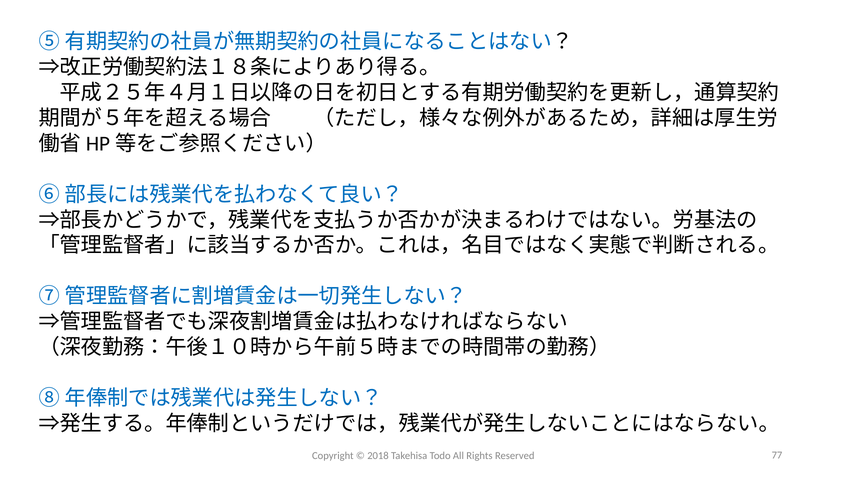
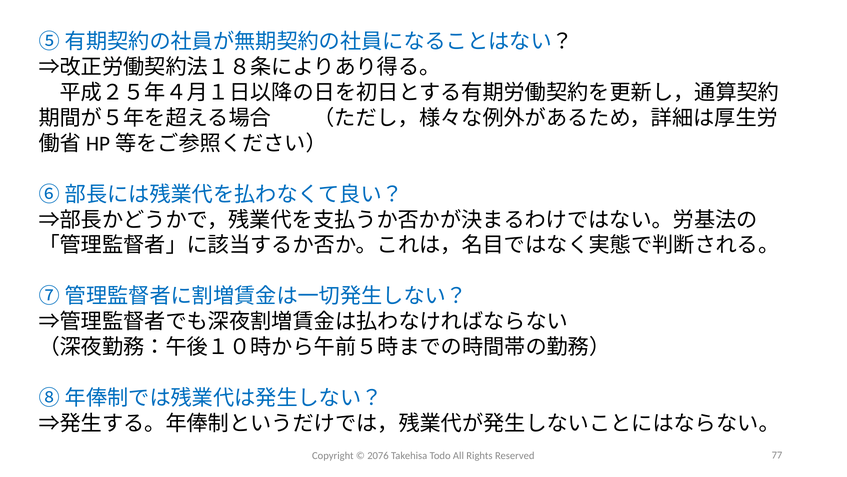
2018: 2018 -> 2076 (378, 455)
